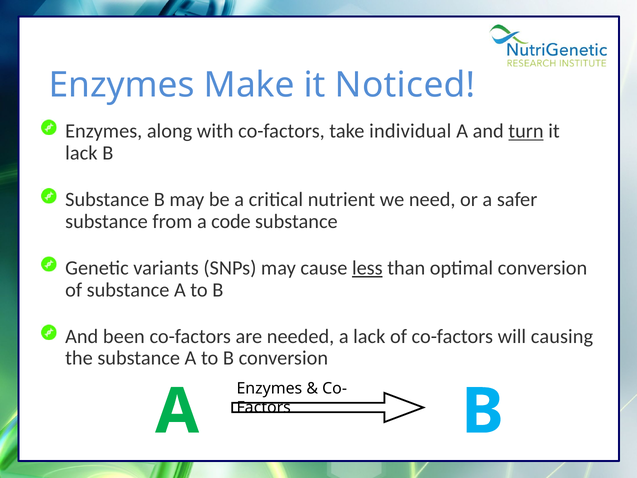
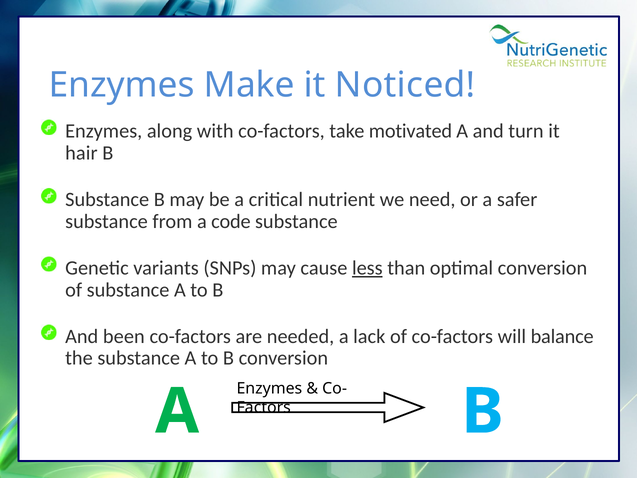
individual: individual -> motivated (410, 131)
turn underline: present -> none (526, 131)
lack: lack -> hair (81, 153)
causing: causing -> balance (562, 336)
